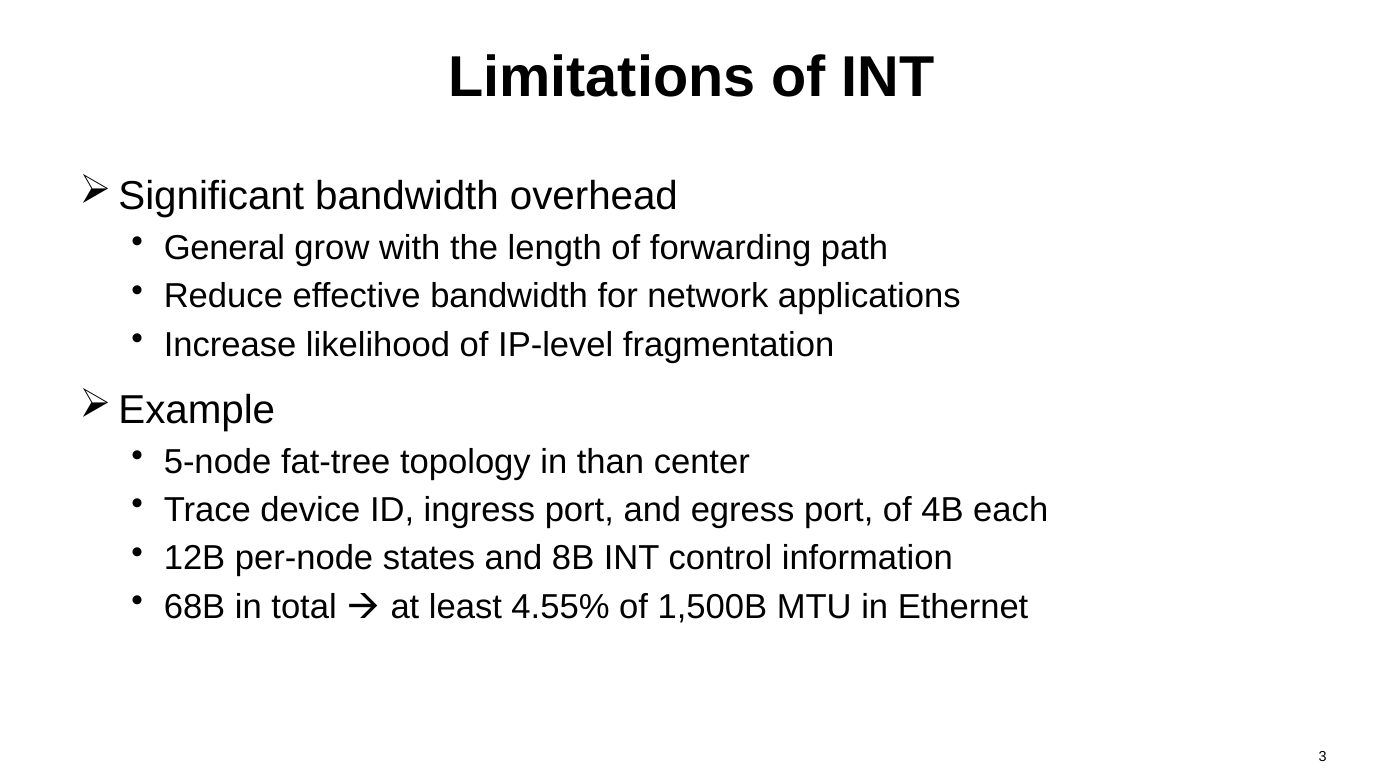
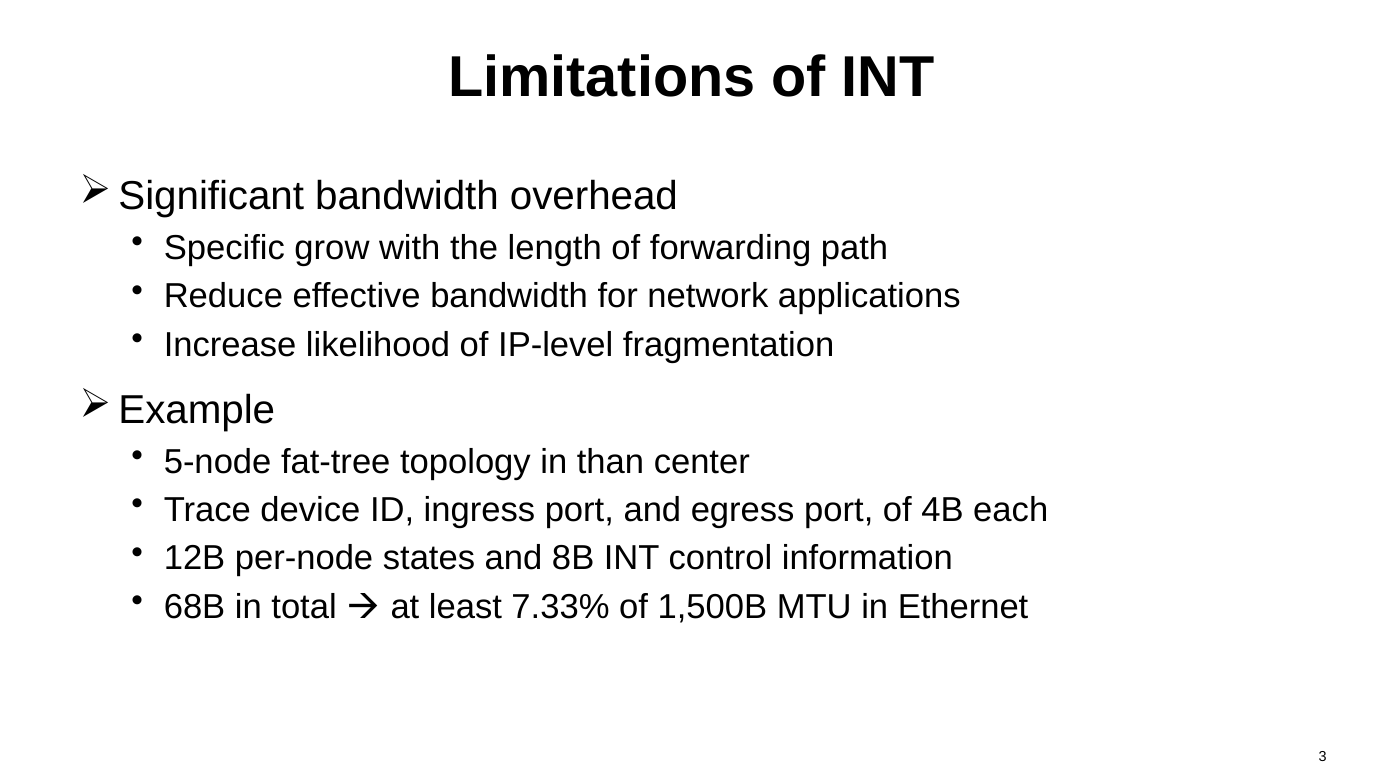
General: General -> Specific (224, 248)
4.55%: 4.55% -> 7.33% (561, 607)
